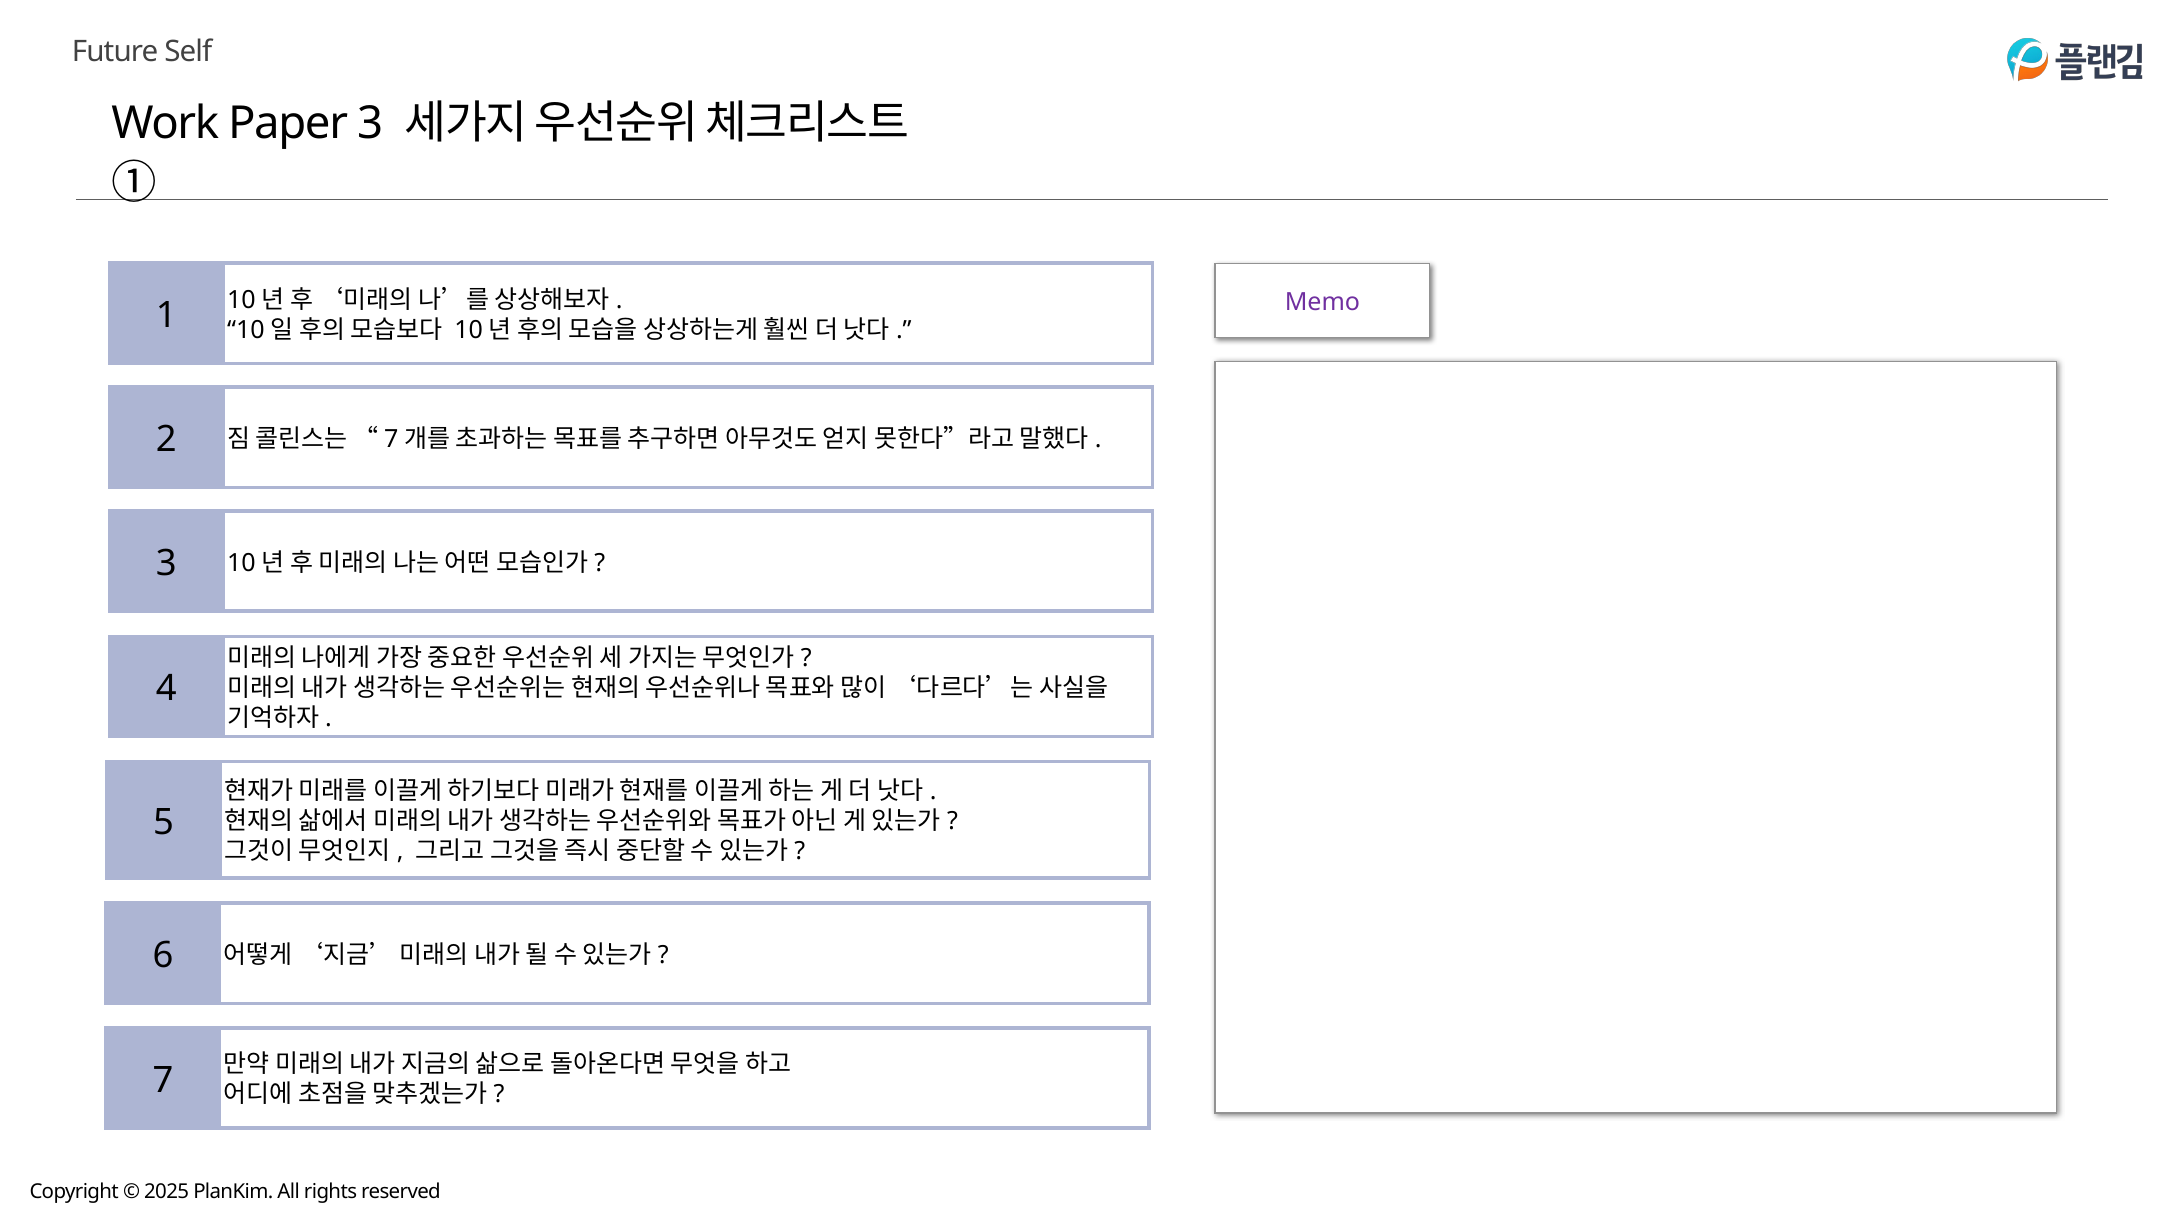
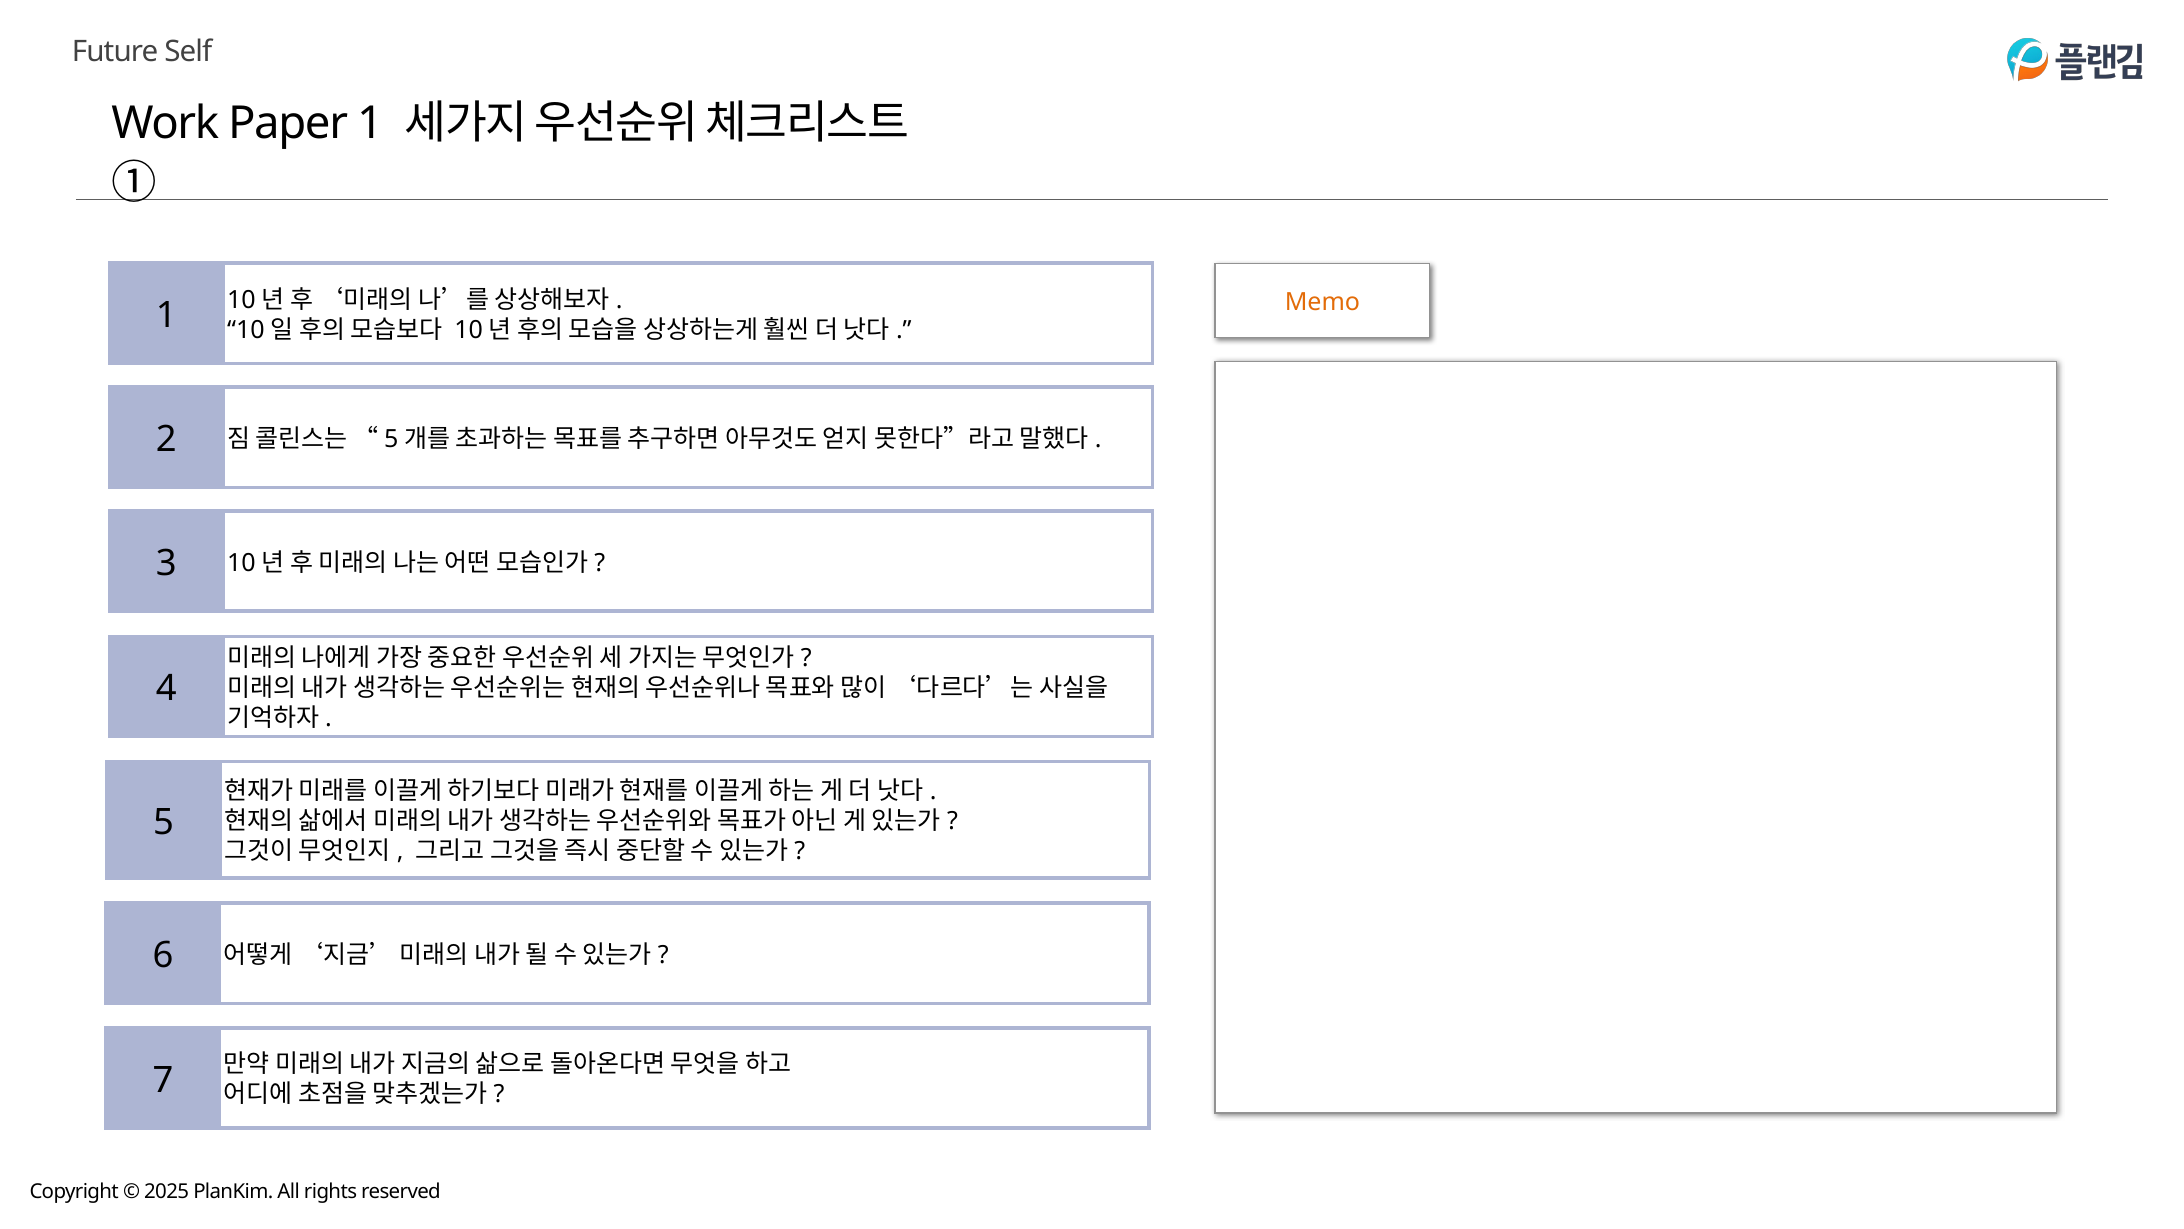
Paper 3: 3 -> 1 (370, 123)
Memo colour: purple -> orange (1322, 302)
7: 7 -> 5 (391, 439)
